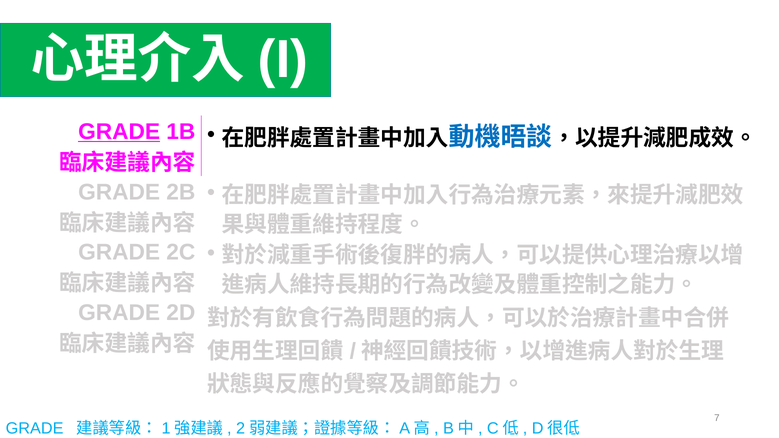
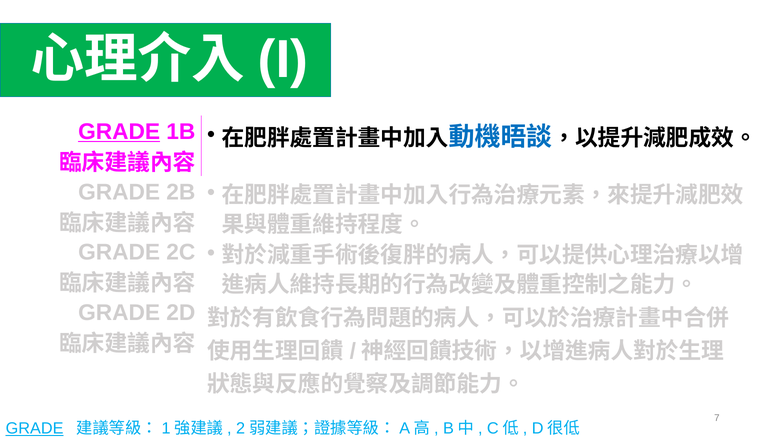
GRADE underline: none -> present (35, 429)
